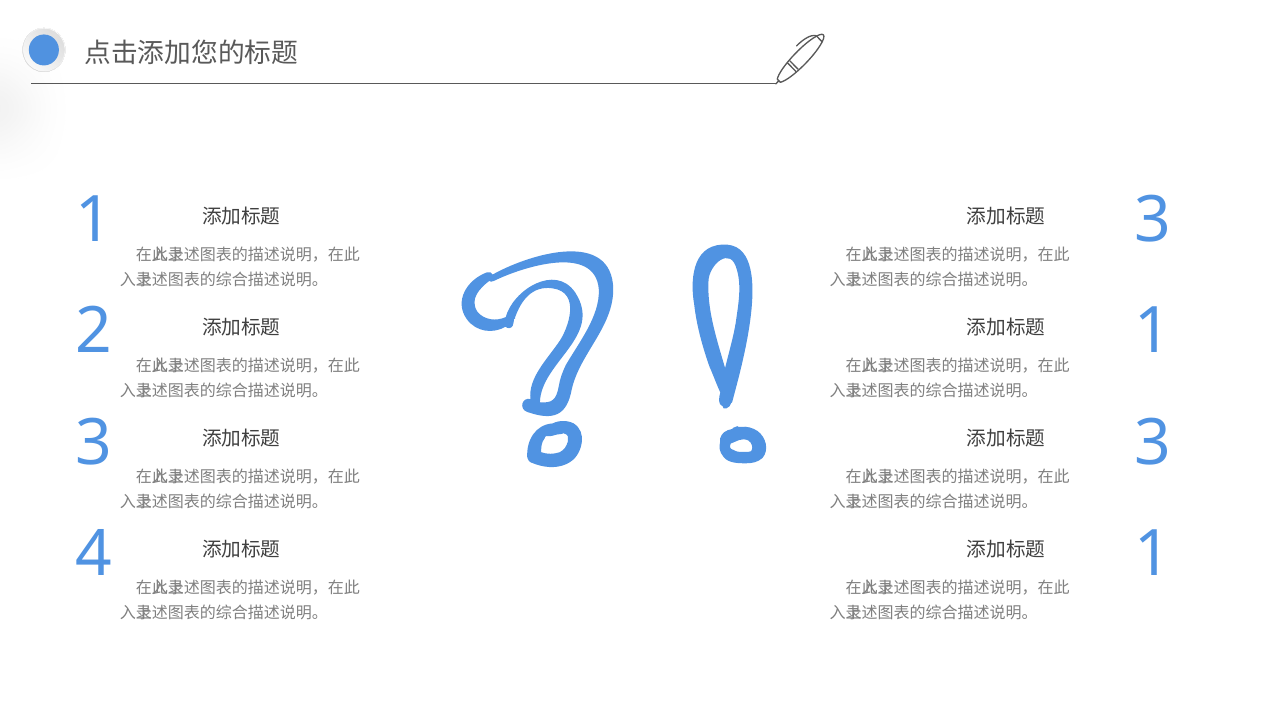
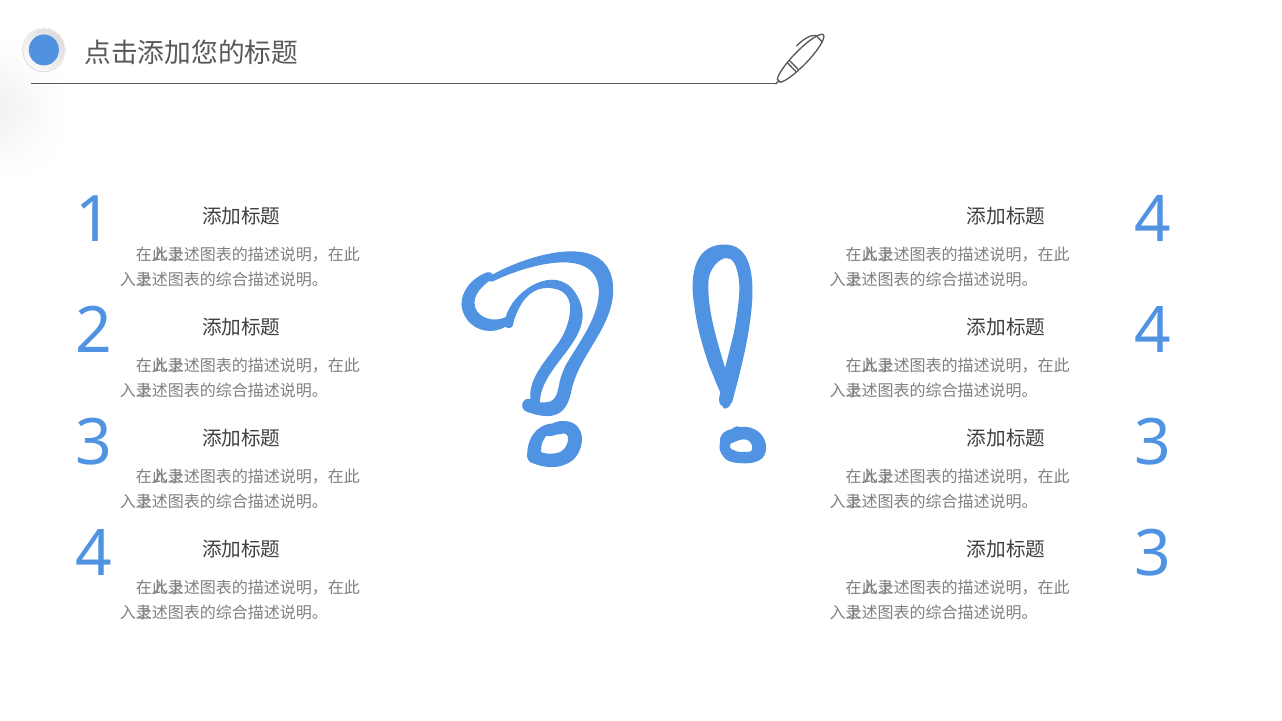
3: 3 -> 4 (1153, 221)
1: 1 -> 4 (1153, 332)
1: 1 -> 3 (1153, 554)
